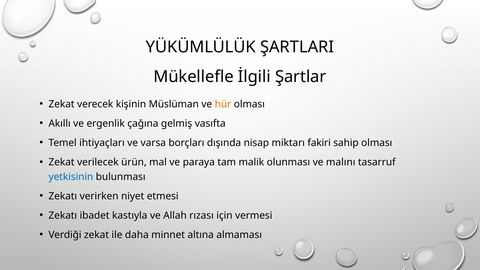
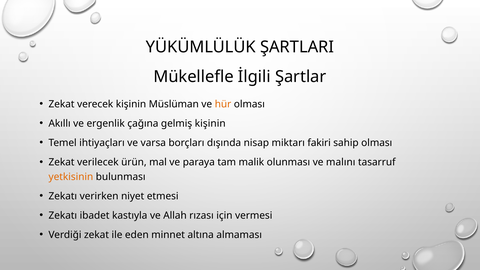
gelmiş vasıfta: vasıfta -> kişinin (210, 123)
yetkisinin colour: blue -> orange (71, 177)
daha: daha -> eden (137, 235)
